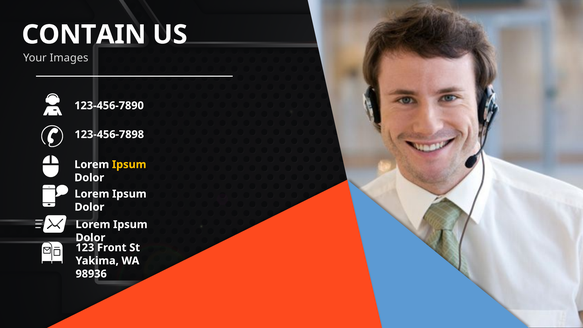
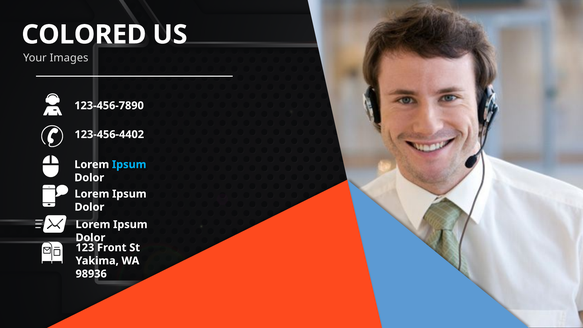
CONTAIN: CONTAIN -> COLORED (84, 35)
123-456-7898: 123-456-7898 -> 123-456-4402 (109, 134)
Ipsum colour: yellow -> light blue (129, 164)
